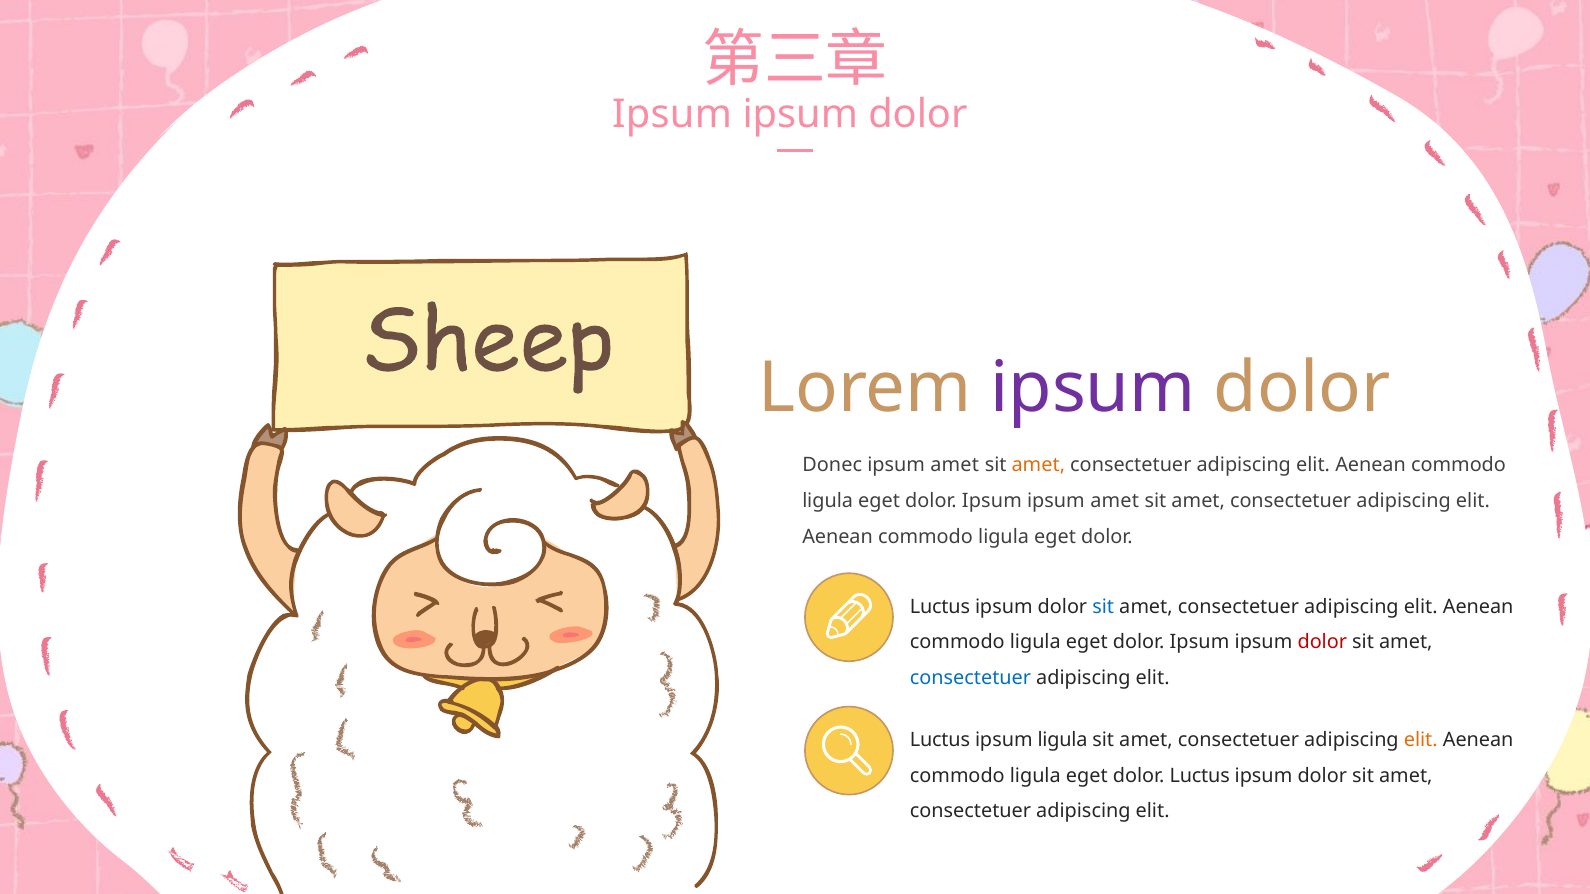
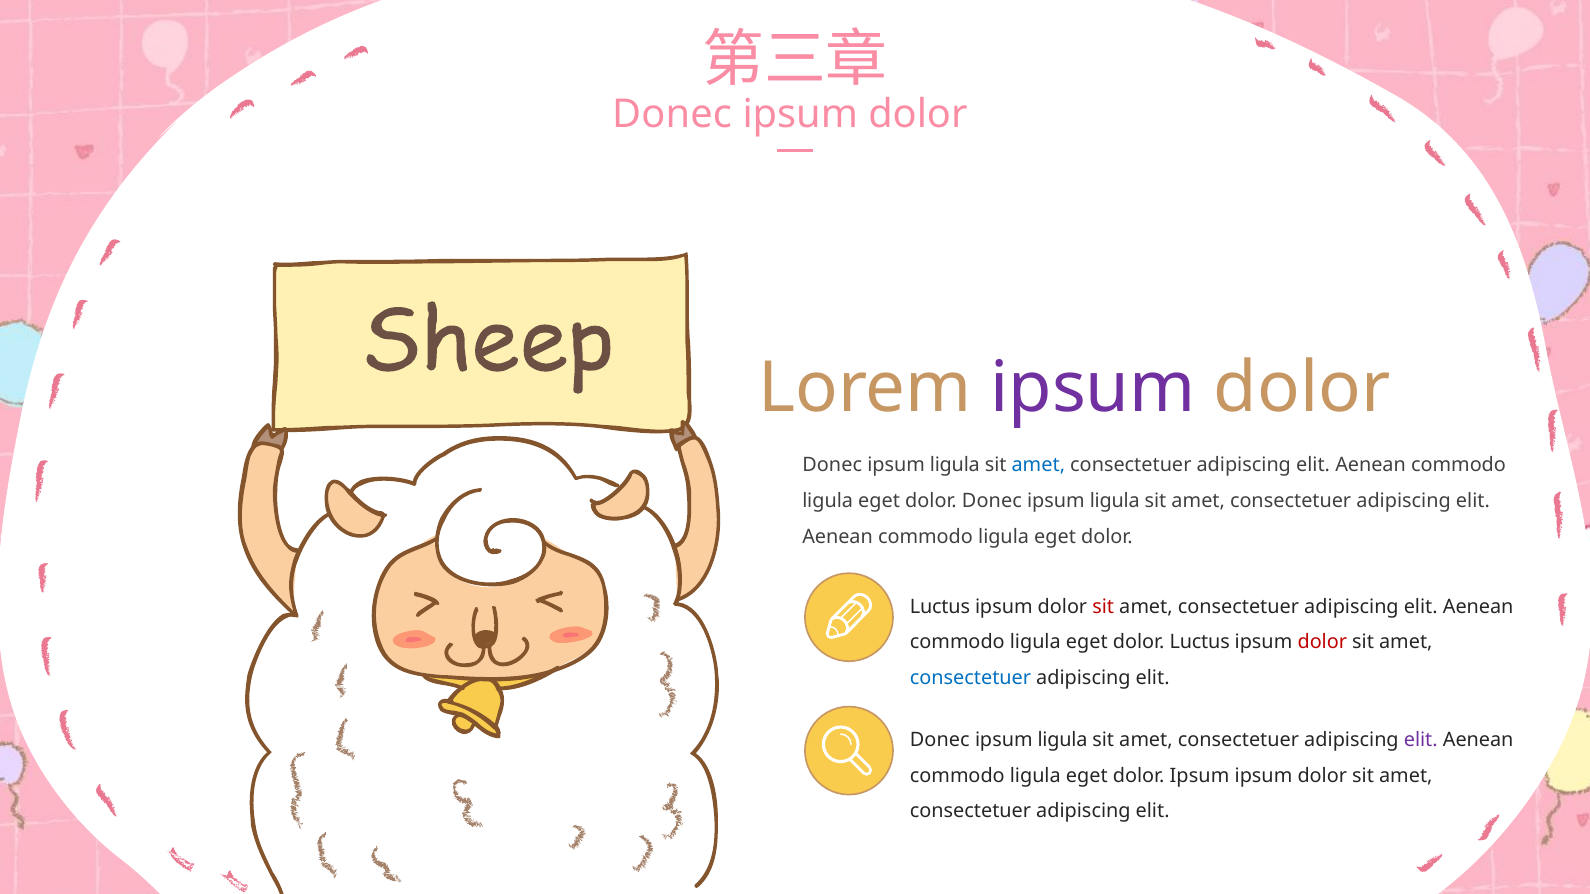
Ipsum: Ipsum -> Donec (672, 115)
amet: amet -> ligula (955, 465)
amet colour: orange -> blue (1038, 465)
Ipsum: Ipsum -> Donec (992, 501)
amet: amet -> ligula (1115, 501)
sit colour: blue -> red (1103, 607)
Ipsum: Ipsum -> Luctus (1200, 643)
Luctus: Luctus -> Donec (940, 740)
elit colour: orange -> purple (1421, 740)
eget dolor Luctus: Luctus -> Ipsum (1200, 776)
